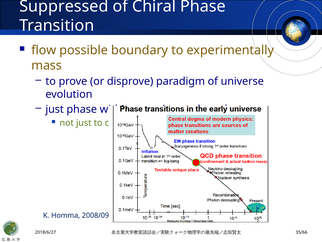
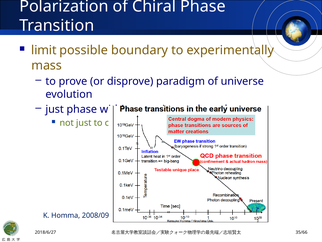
Suppressed: Suppressed -> Polarization (64, 6)
flow: flow -> limit (44, 50)
